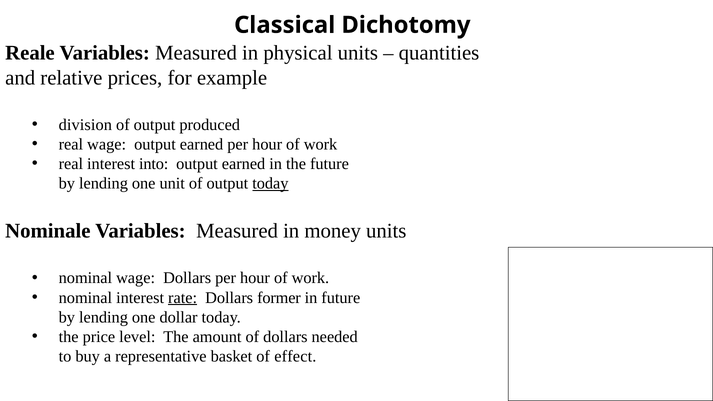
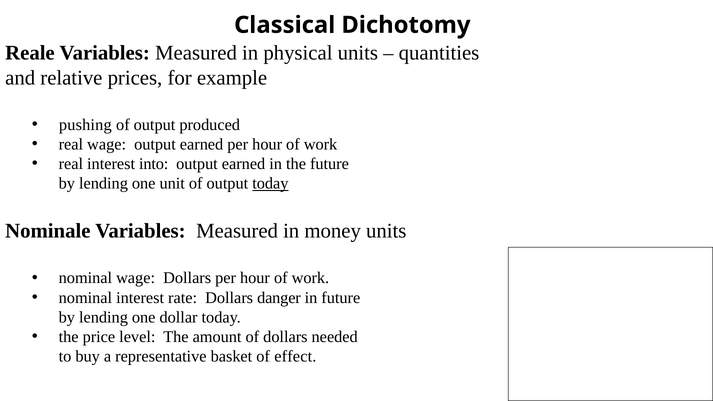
division: division -> pushing (85, 125)
rate underline: present -> none (183, 298)
former: former -> danger (279, 298)
